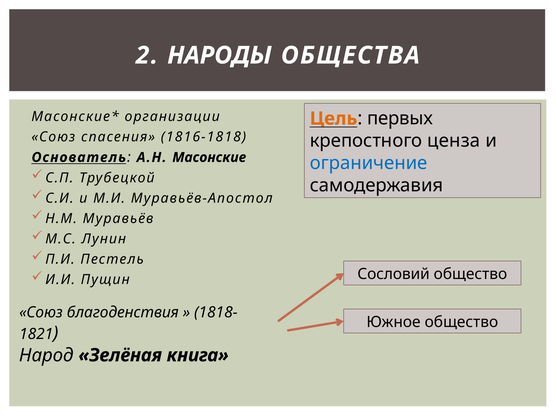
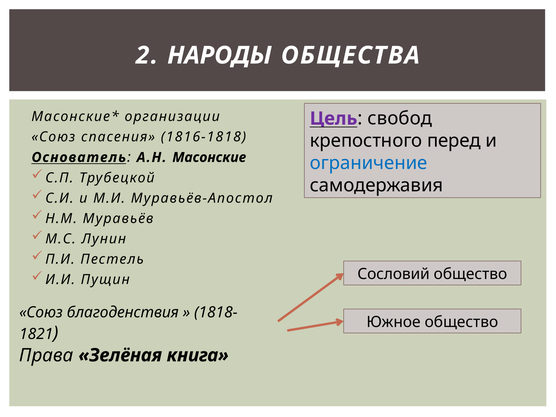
Цель colour: orange -> purple (334, 119)
первых: первых -> свобод (400, 119)
ценза: ценза -> перед (454, 141)
Народ: Народ -> Права (46, 355)
